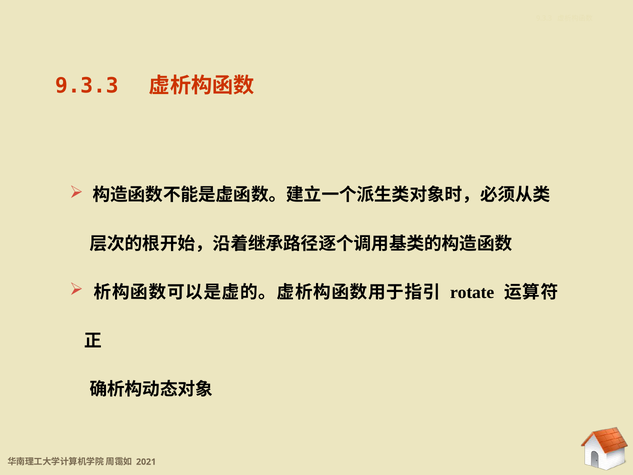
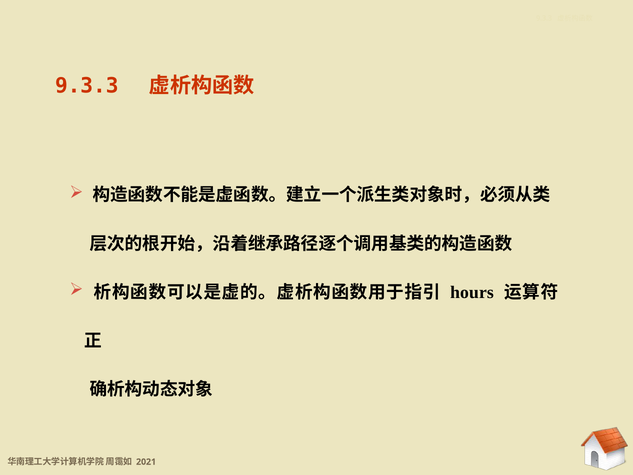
rotate: rotate -> hours (472, 292)
